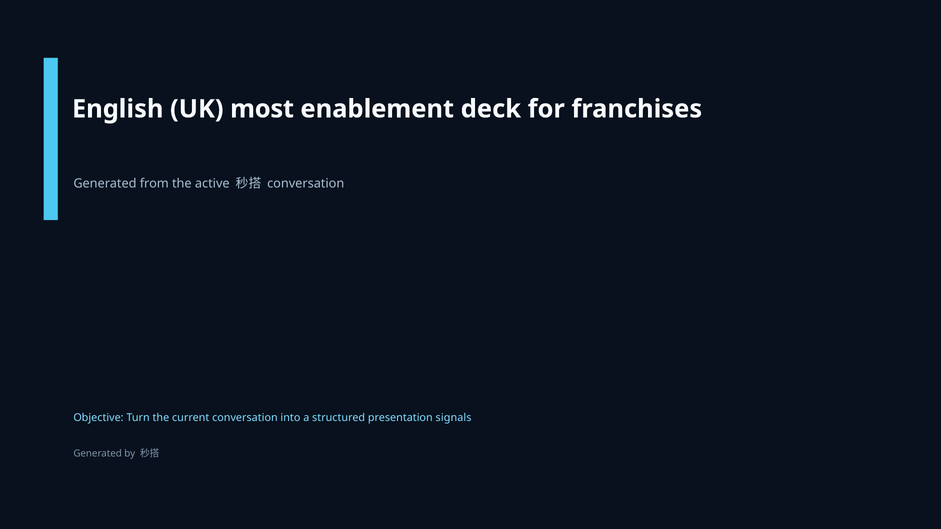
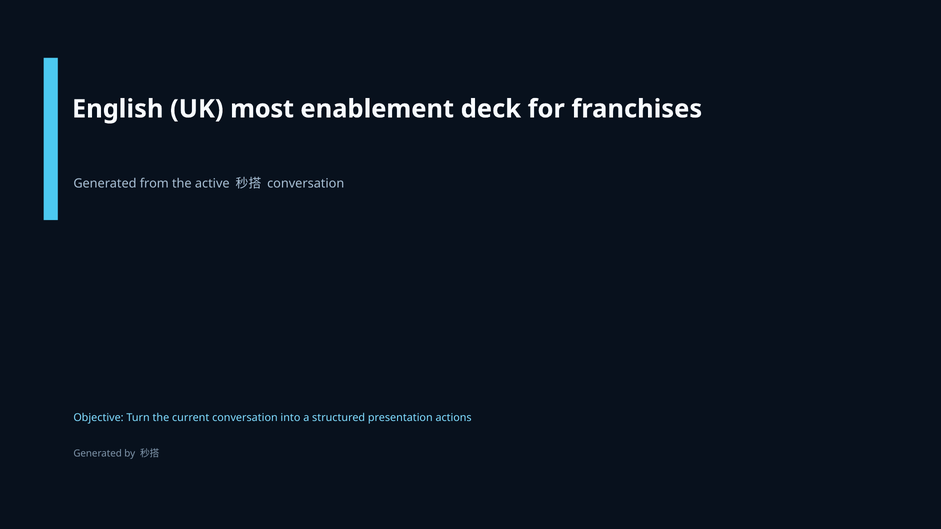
signals: signals -> actions (454, 418)
